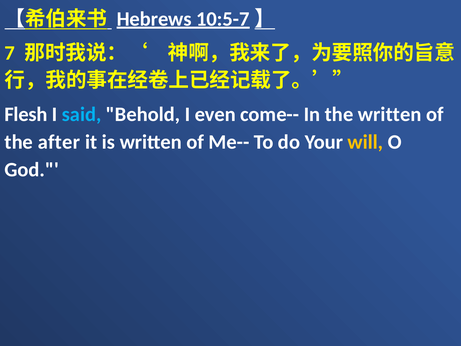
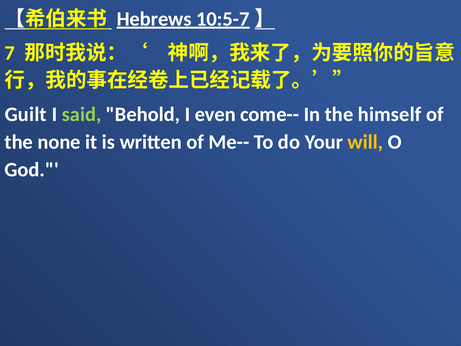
Flesh: Flesh -> Guilt (26, 114)
said colour: light blue -> light green (82, 114)
the written: written -> himself (390, 114)
after: after -> none (59, 142)
